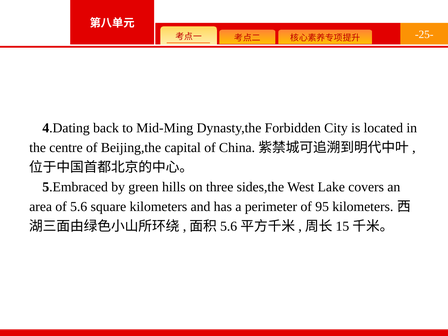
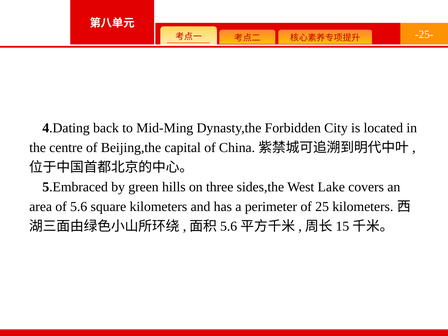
95: 95 -> 25 (322, 207)
